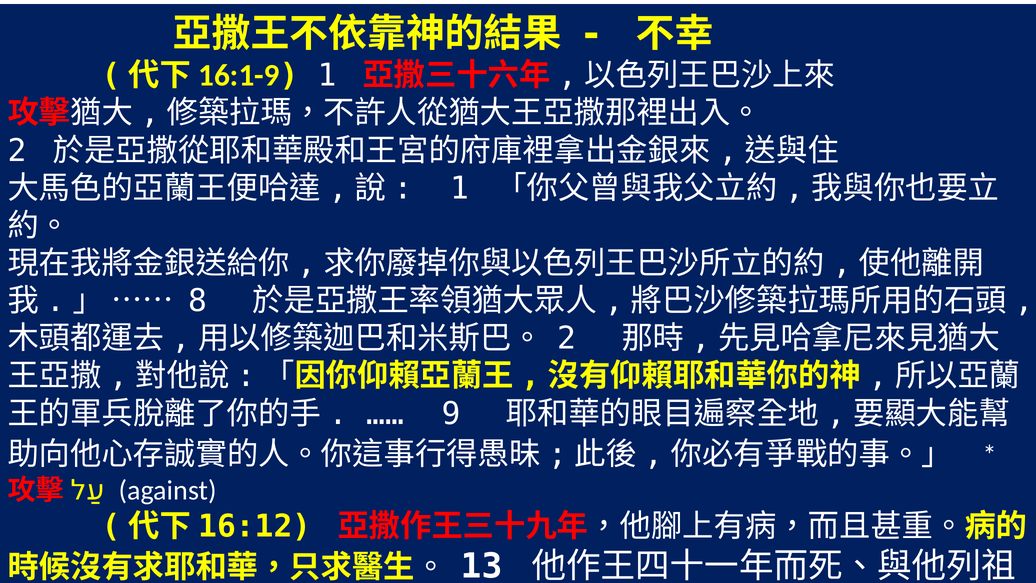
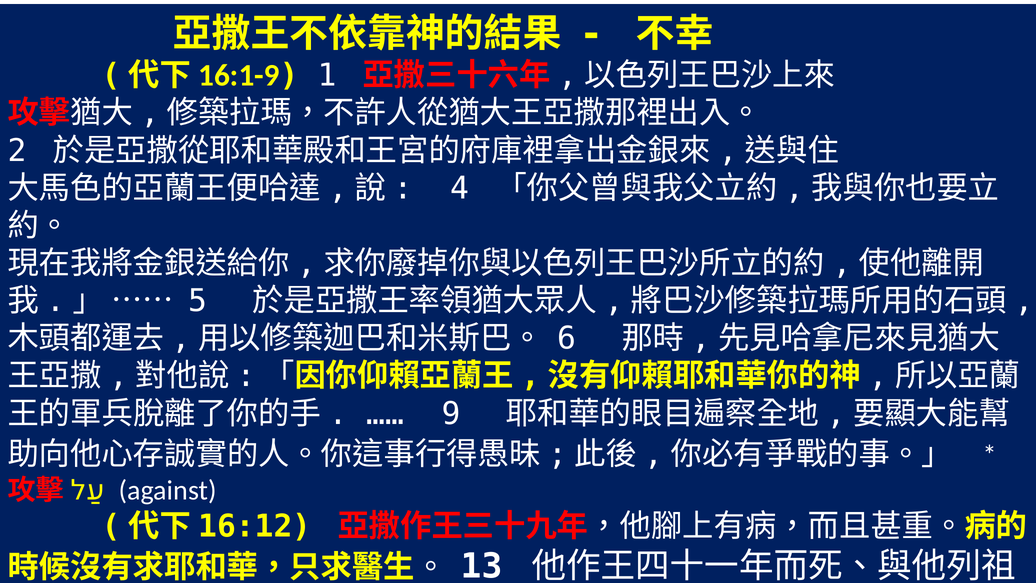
1: 1 -> 4 (460, 188)
8: 8 -> 5 (198, 301)
2: 2 -> 6 (567, 339)
